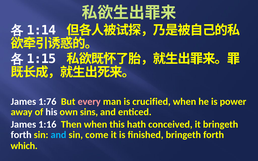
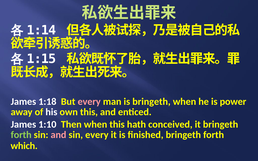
1:76: 1:76 -> 1:18 (47, 102)
is crucified: crucified -> bringeth (151, 102)
own sins: sins -> this (89, 112)
1:16: 1:16 -> 1:10 (47, 125)
forth colour: white -> light green (21, 135)
and colour: light blue -> pink (58, 135)
sin come: come -> every (97, 135)
